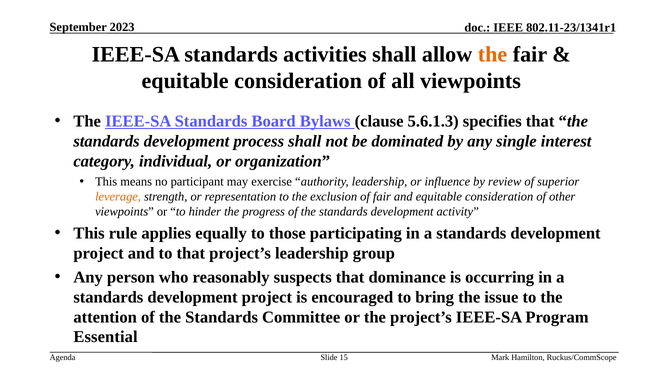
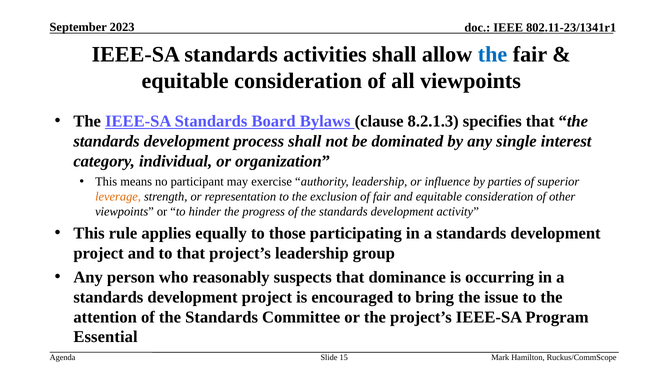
the colour: orange -> blue (493, 55)
5.6.1.3: 5.6.1.3 -> 8.2.1.3 (433, 121)
review: review -> parties (505, 182)
